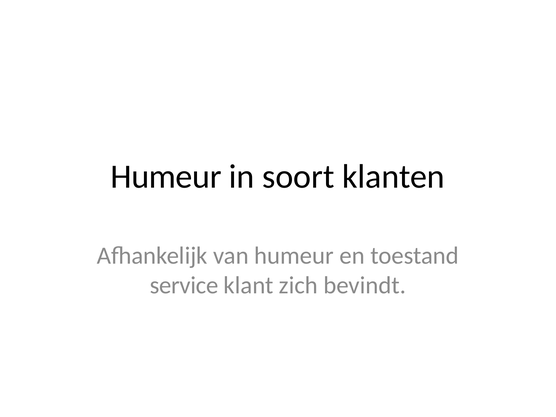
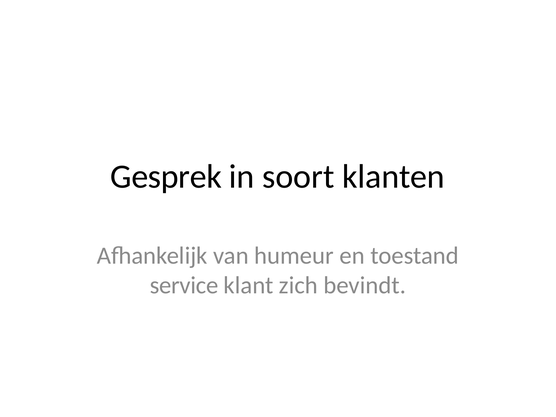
Humeur: Humeur -> Gesprek (166, 177)
